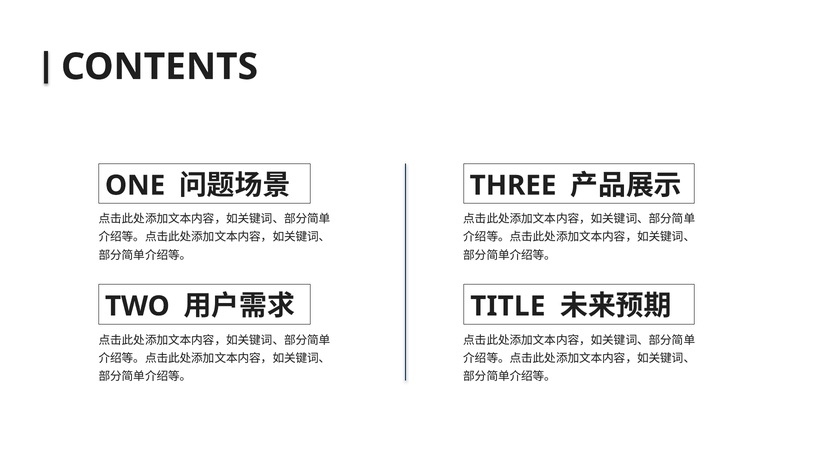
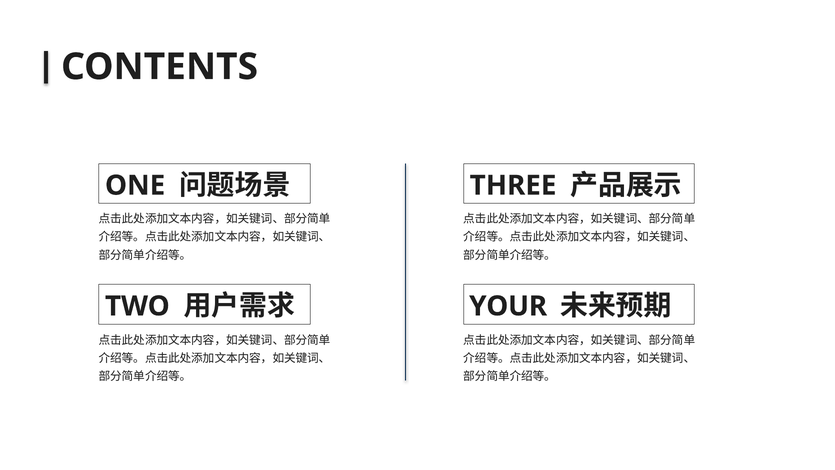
TITLE: TITLE -> YOUR (508, 306)
